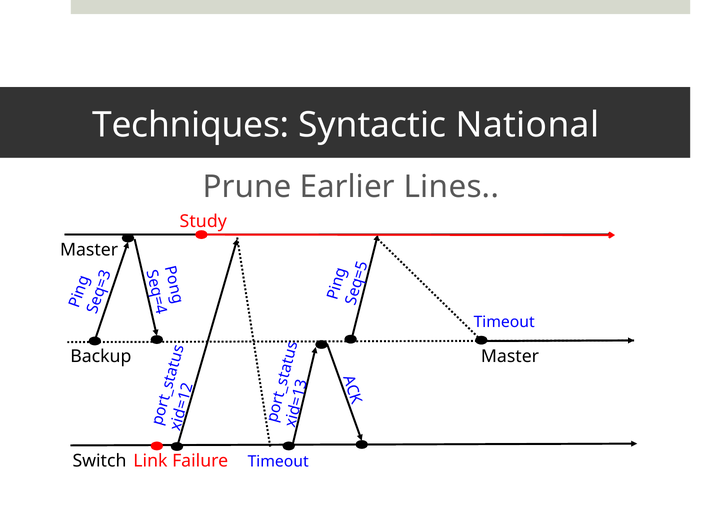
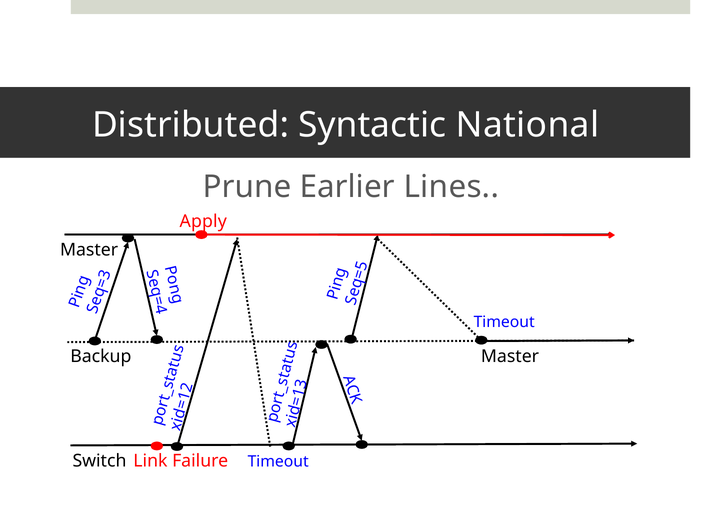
Techniques: Techniques -> Distributed (191, 125)
Study: Study -> Apply (203, 221)
